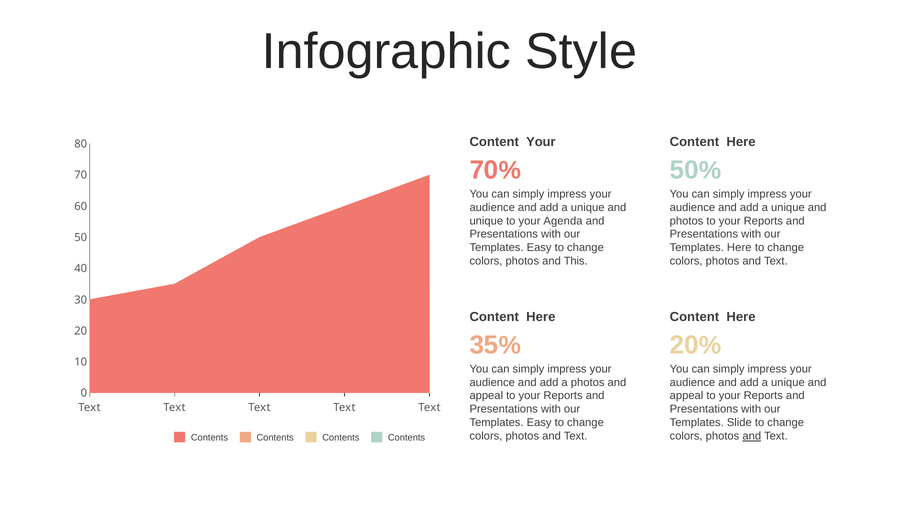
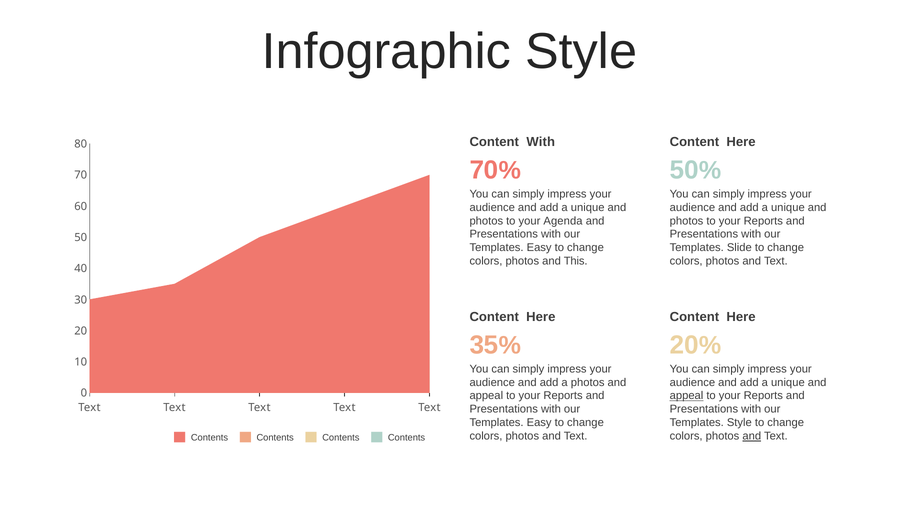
Content Your: Your -> With (541, 142)
unique: unique -> photos (486, 221)
Templates Here: Here -> Slide (739, 248)
appeal underline: none -> present (687, 395)
Templates Slide: Slide -> Style (739, 422)
